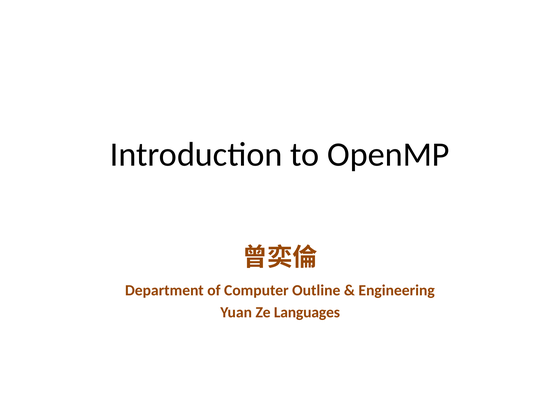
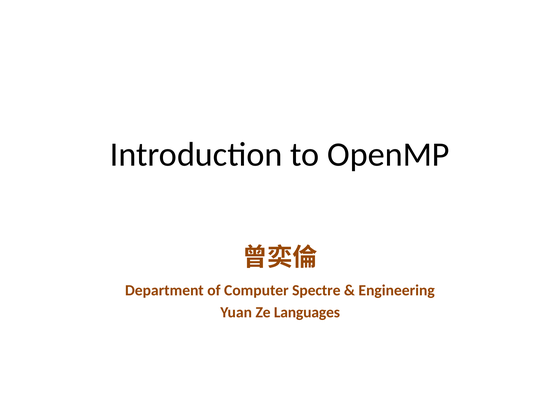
Outline: Outline -> Spectre (316, 290)
